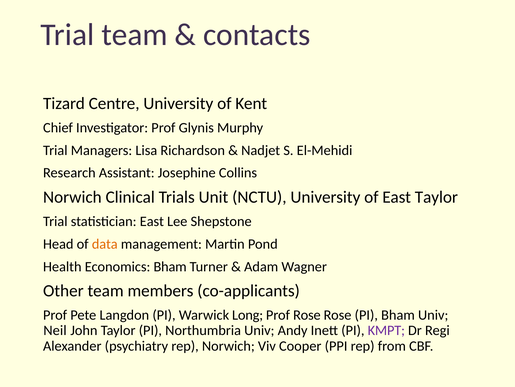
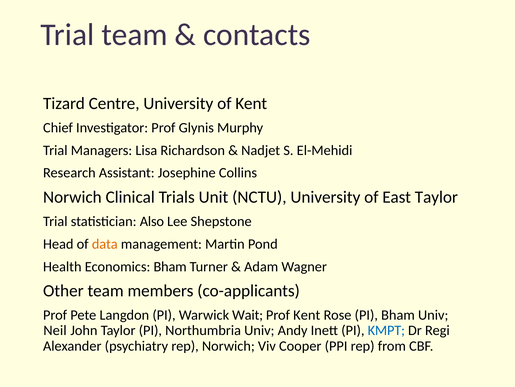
statistician East: East -> Also (152, 221)
Long: Long -> Wait (248, 314)
Prof Rose: Rose -> Kent (307, 314)
KMPT colour: purple -> blue (386, 330)
